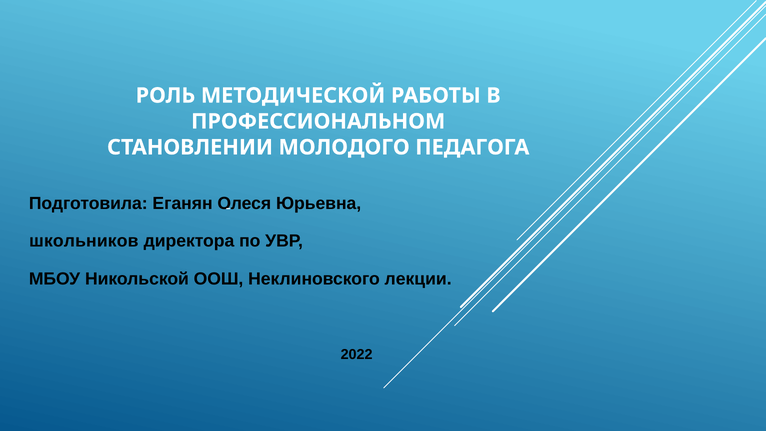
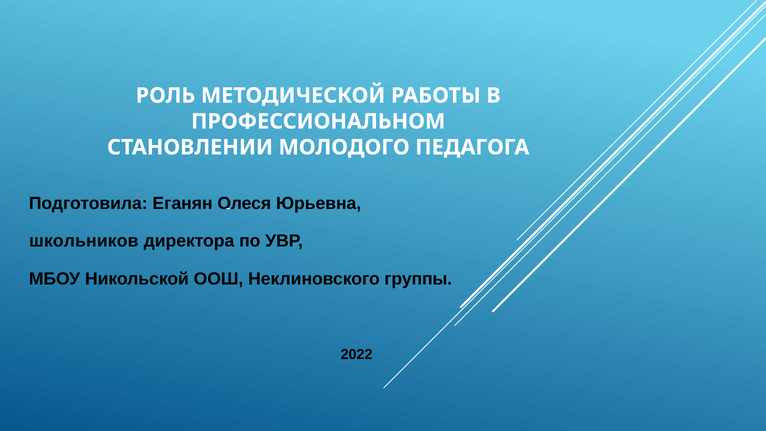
лекции: лекции -> группы (418, 279)
